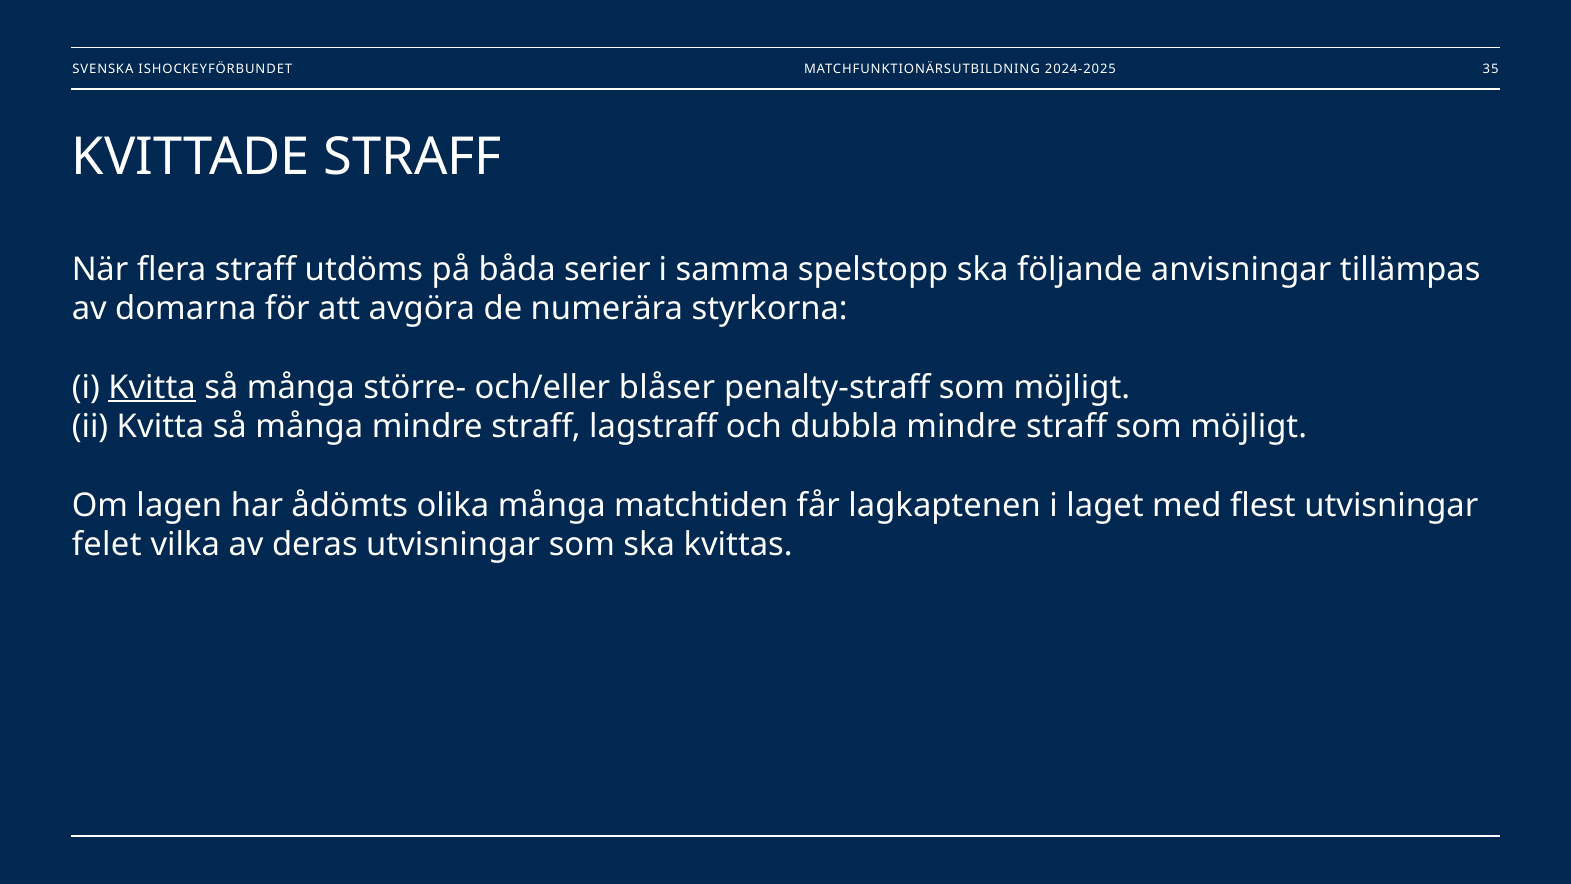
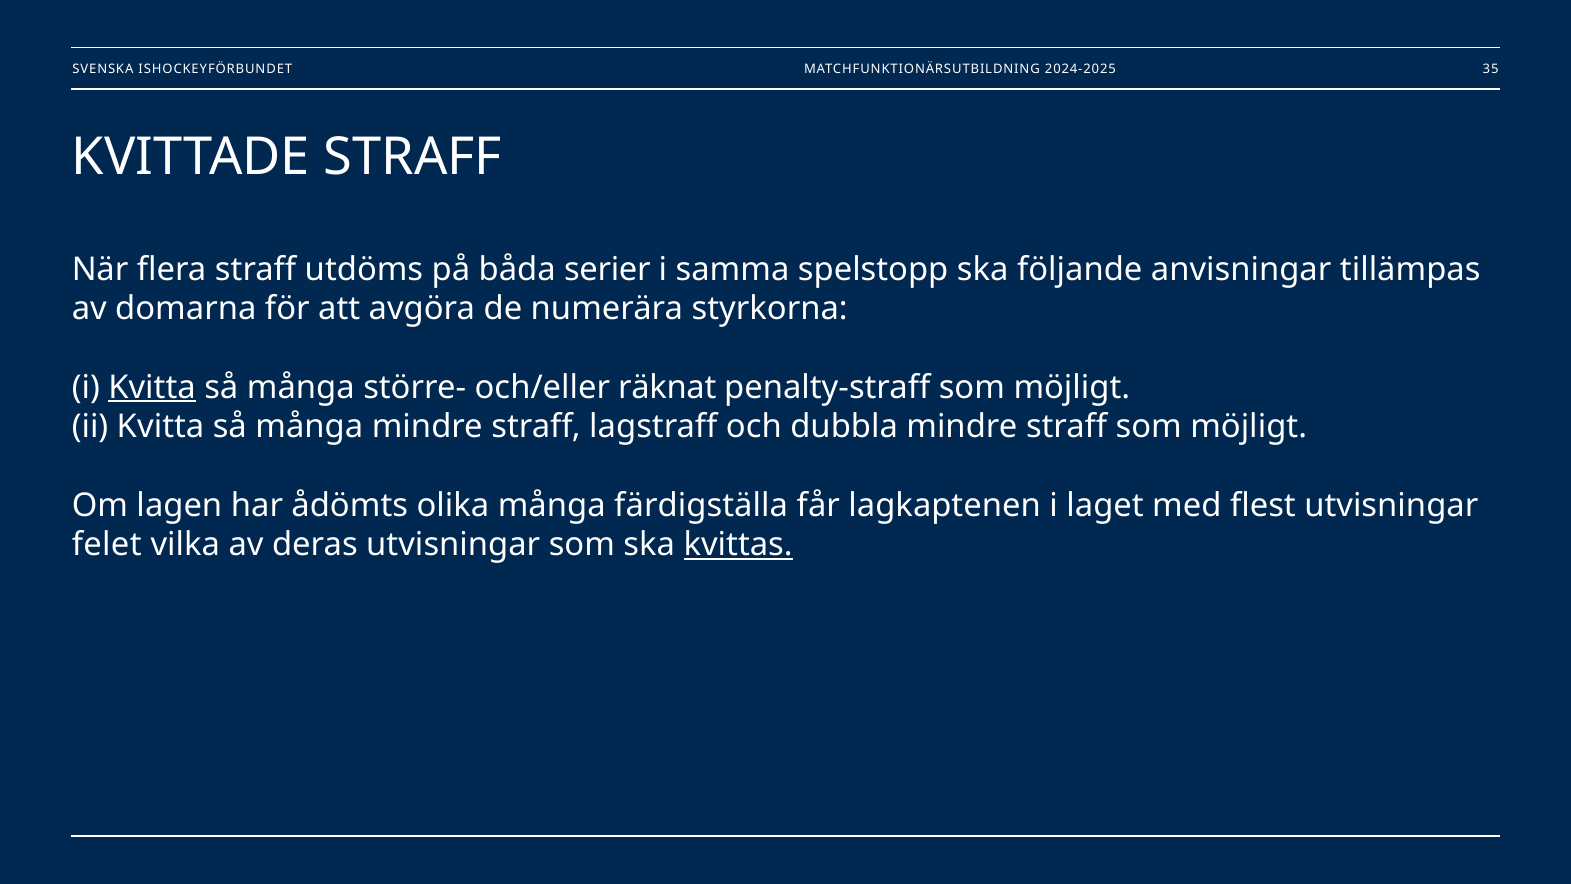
blåser: blåser -> räknat (667, 387)
matchtiden: matchtiden -> färdigställa (701, 505)
kvittas underline: none -> present (738, 544)
